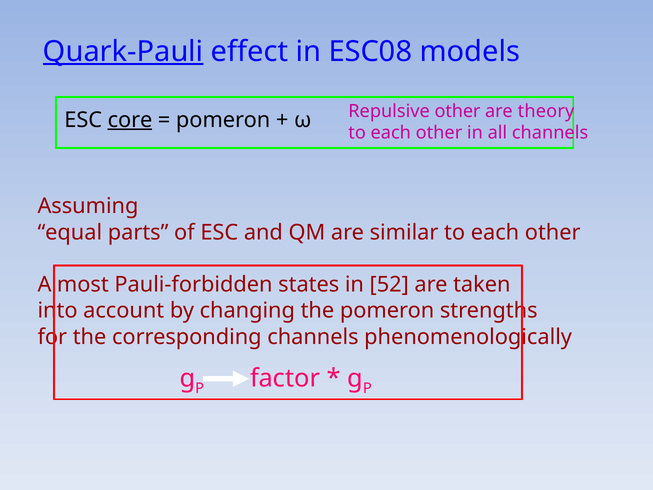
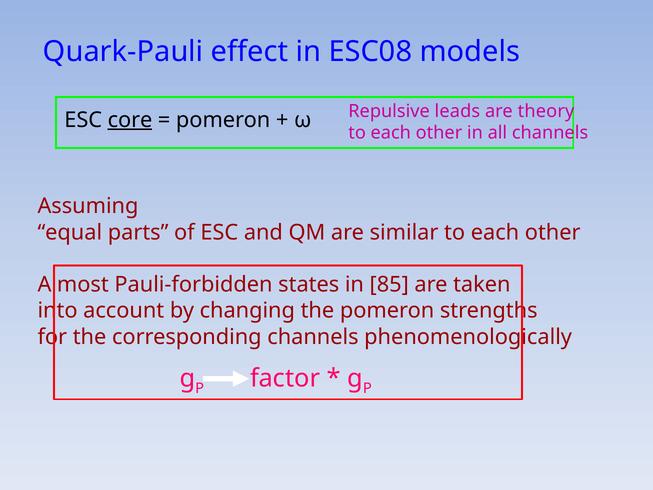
Quark-Pauli underline: present -> none (123, 52)
Repulsive other: other -> leads (457, 111)
52: 52 -> 85 (389, 284)
